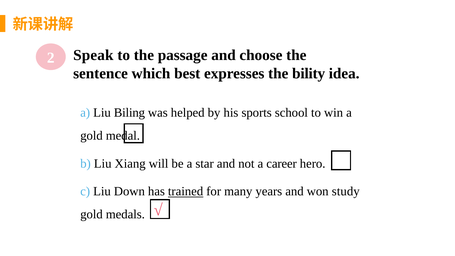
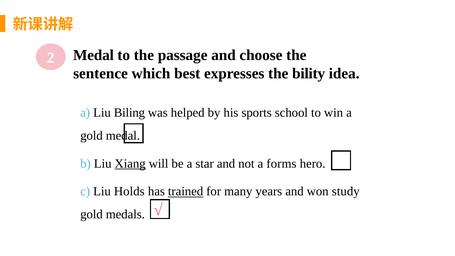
2 Speak: Speak -> Medal (93, 55)
Xiang underline: none -> present (130, 163)
career: career -> forms (281, 163)
Down: Down -> Holds (129, 191)
